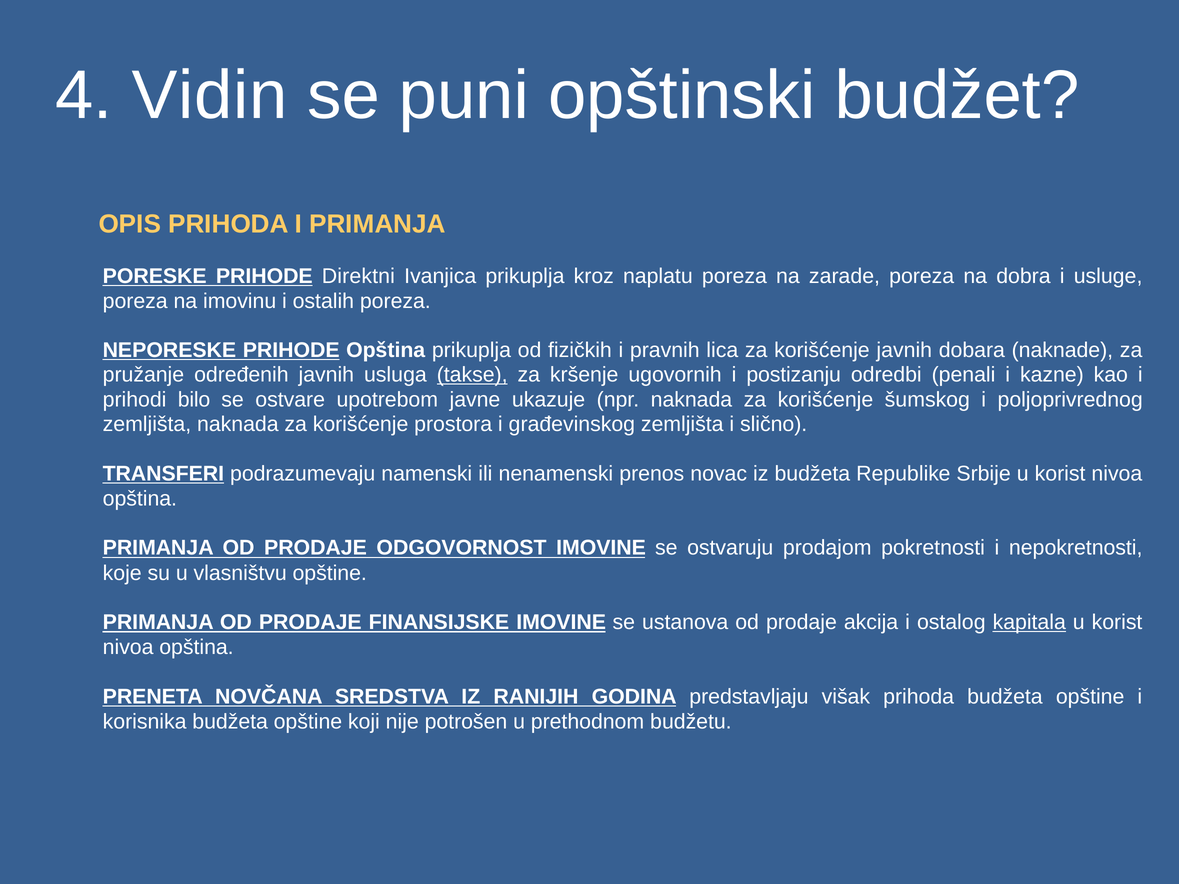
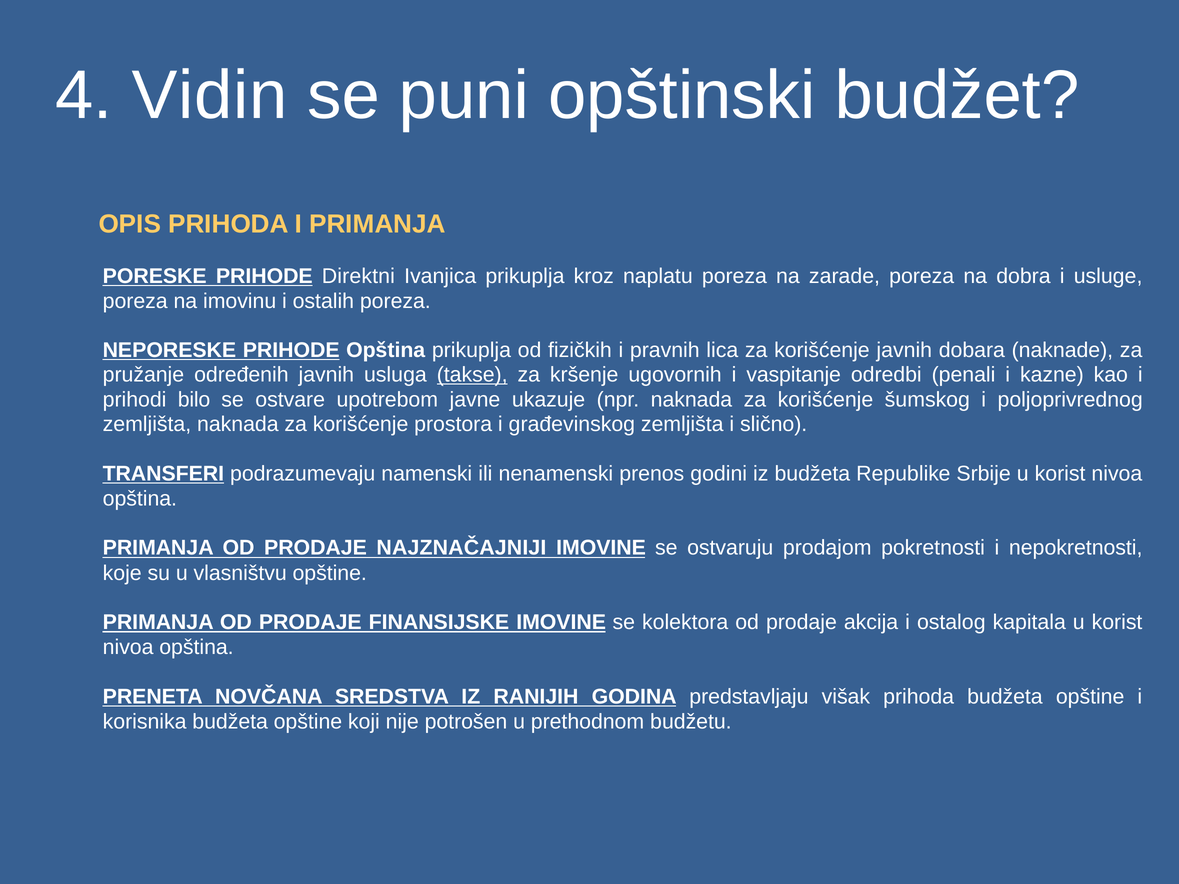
postizanju: postizanju -> vaspitanje (794, 375)
novac: novac -> godini (719, 474)
ODGOVORNOST: ODGOVORNOST -> NAJZNAČAJNIJI (461, 548)
ustanova: ustanova -> kolektora (685, 622)
kapitala underline: present -> none (1029, 622)
